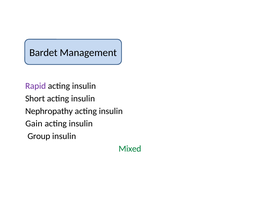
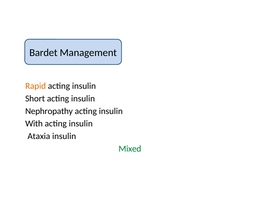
Rapid colour: purple -> orange (36, 86)
Gain: Gain -> With (34, 124)
Group: Group -> Ataxia (39, 137)
